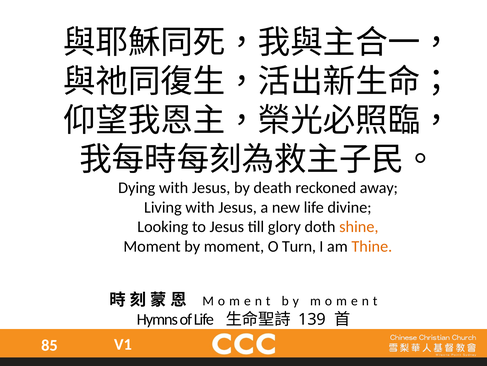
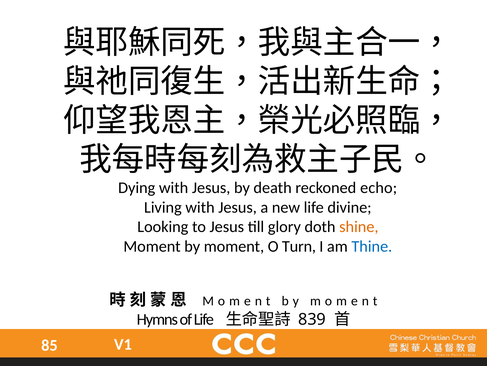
away: away -> echo (379, 188)
Thine colour: orange -> blue (372, 246)
139: 139 -> 839 (312, 319)
